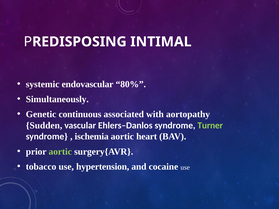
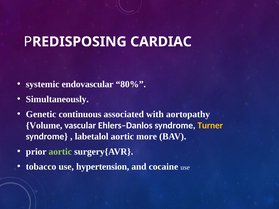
INTIMAL: INTIMAL -> CARDIAC (161, 42)
Sudden: Sudden -> Volume (44, 126)
Turner colour: light green -> yellow (210, 126)
ischemia: ischemia -> labetalol (92, 137)
heart: heart -> more (147, 137)
